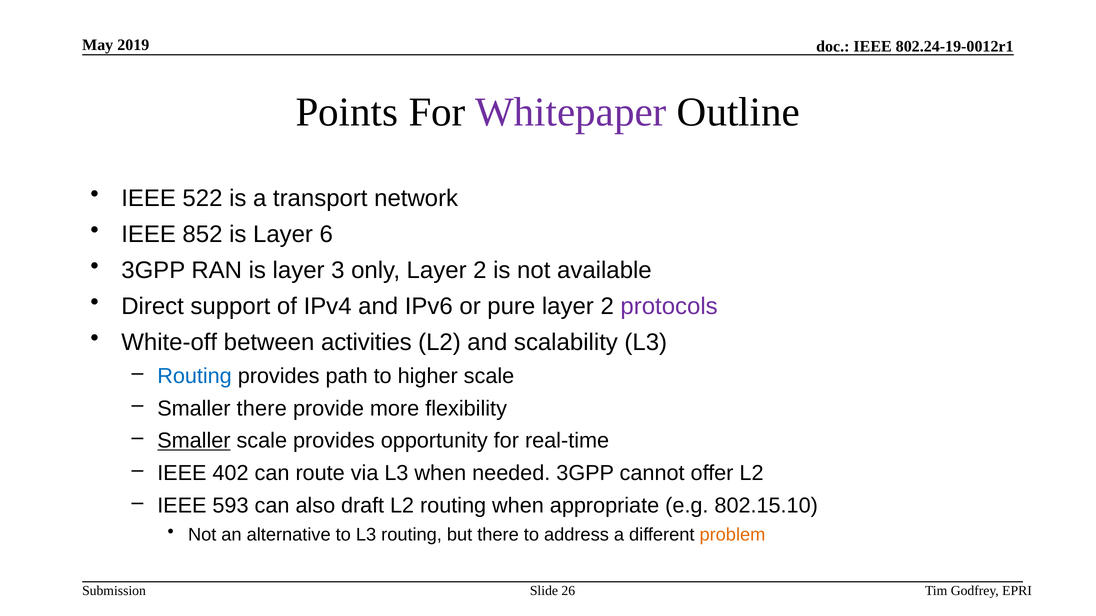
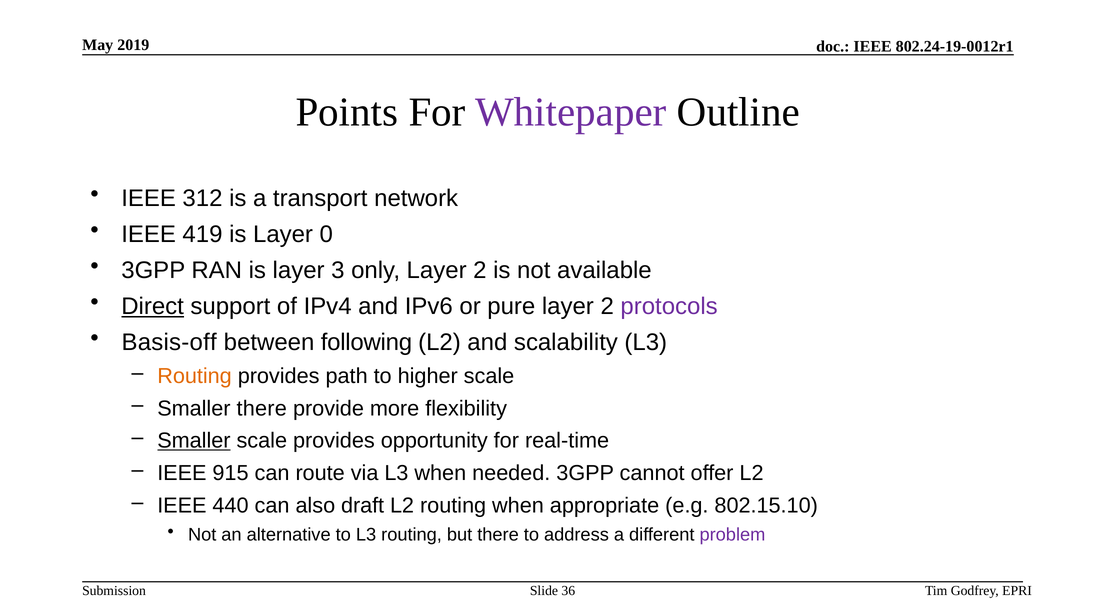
522: 522 -> 312 (203, 198)
852: 852 -> 419 (203, 234)
6: 6 -> 0 (326, 234)
Direct underline: none -> present (153, 307)
White-off: White-off -> Basis-off (169, 343)
activities: activities -> following (366, 343)
Routing colour: blue -> orange (195, 376)
402: 402 -> 915 (231, 474)
593: 593 -> 440 (231, 506)
problem colour: orange -> purple (732, 535)
26: 26 -> 36 (568, 591)
